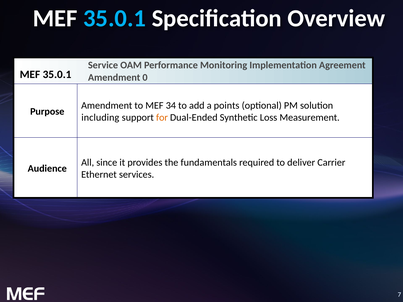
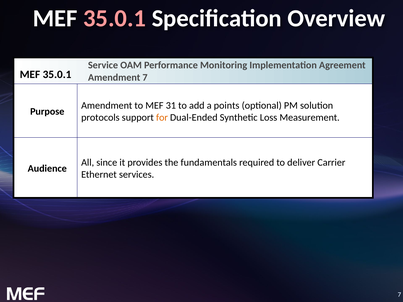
35.0.1 colour: light blue -> pink (115, 19)
0: 0 -> 7 (145, 77)
34: 34 -> 31 (171, 105)
including: including -> protocols (100, 118)
